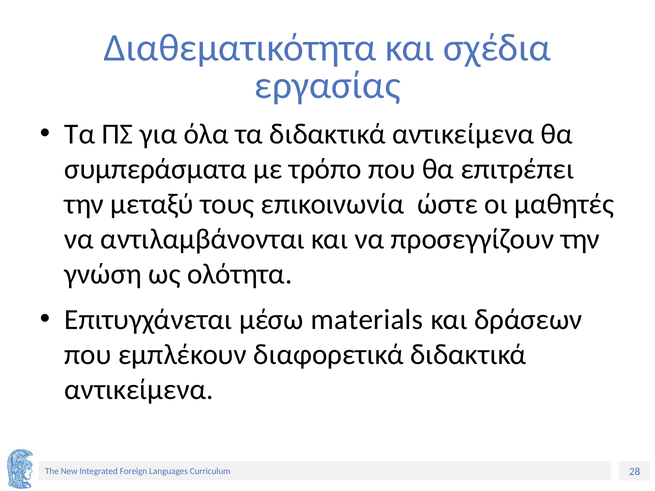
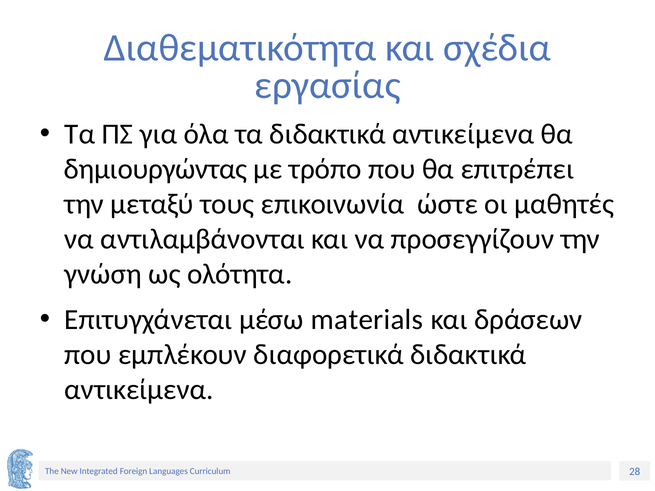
συμπεράσματα: συμπεράσματα -> δημιουργώντας (156, 169)
